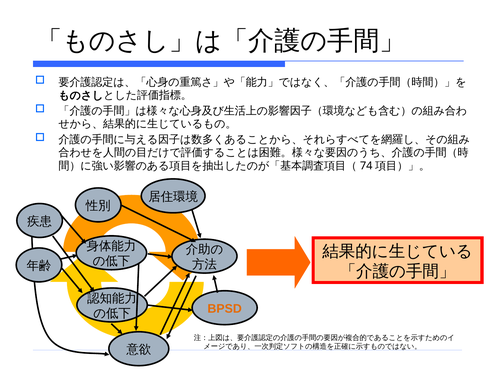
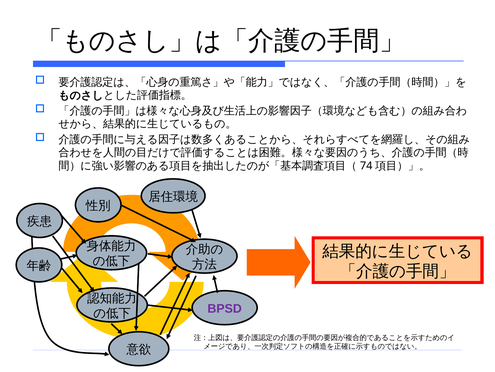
BPSD colour: orange -> purple (225, 308)
